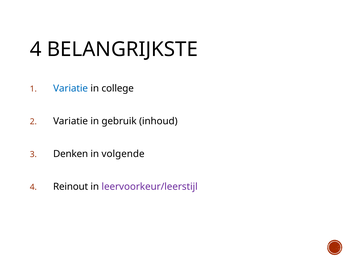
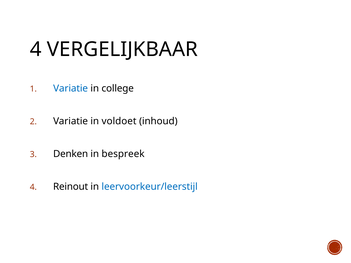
BELANGRIJKSTE: BELANGRIJKSTE -> VERGELIJKBAAR (122, 49)
gebruik: gebruik -> voldoet (119, 121)
volgende: volgende -> bespreek (123, 154)
leervoorkeur/leerstijl colour: purple -> blue (150, 187)
